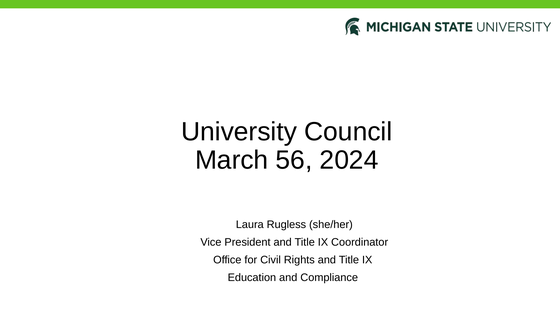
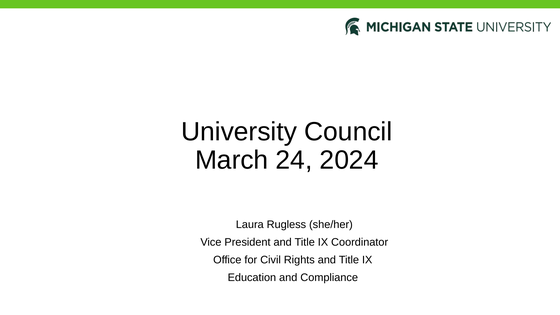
56: 56 -> 24 (294, 160)
